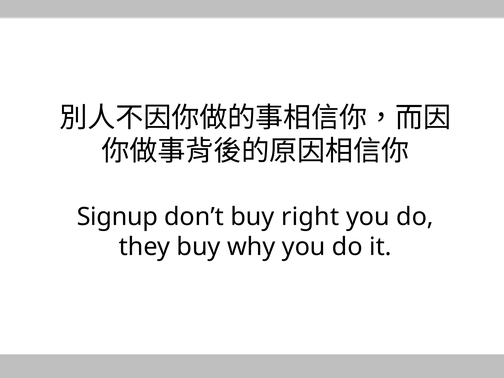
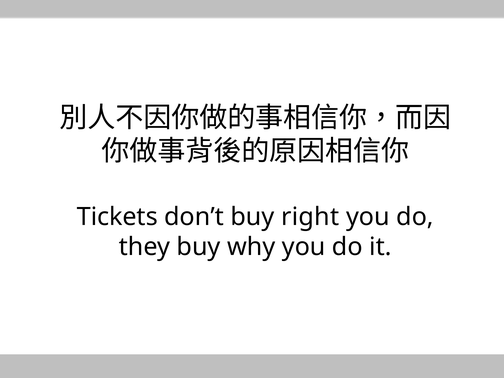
Signup: Signup -> Tickets (117, 217)
